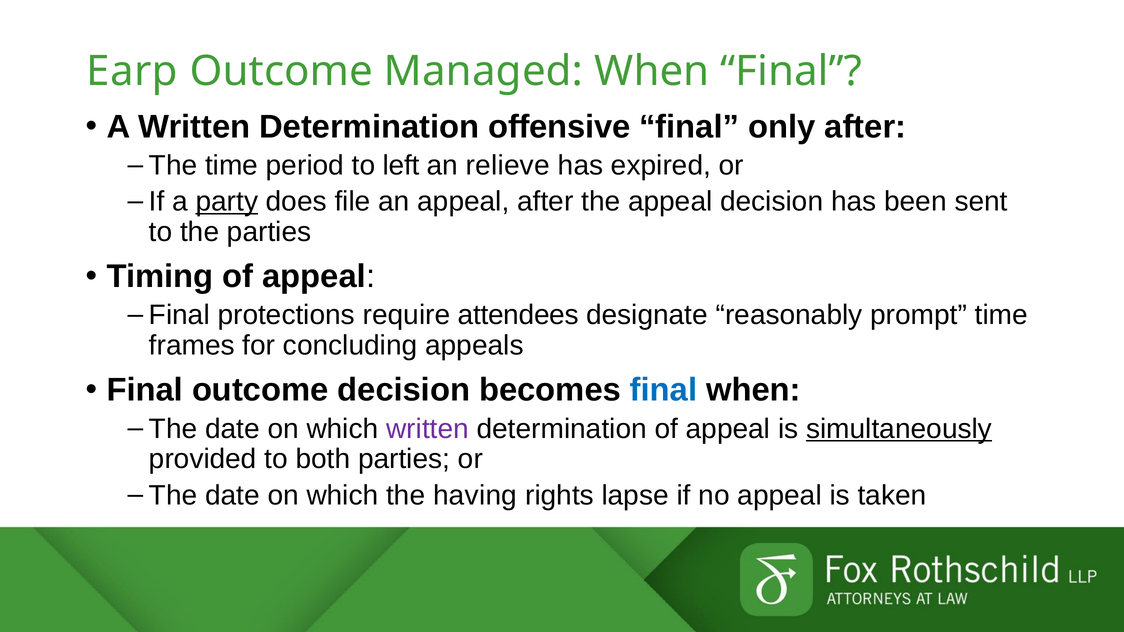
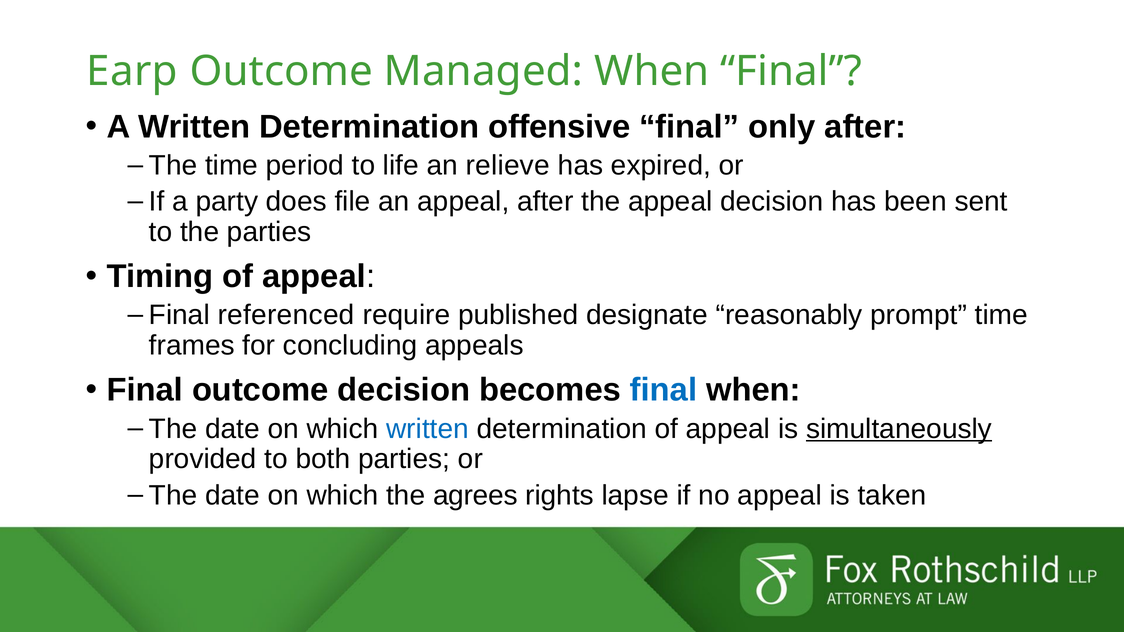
left: left -> life (401, 166)
party underline: present -> none (227, 202)
protections: protections -> referenced (286, 315)
attendees: attendees -> published (518, 315)
written colour: purple -> blue (427, 429)
having: having -> agrees (475, 495)
